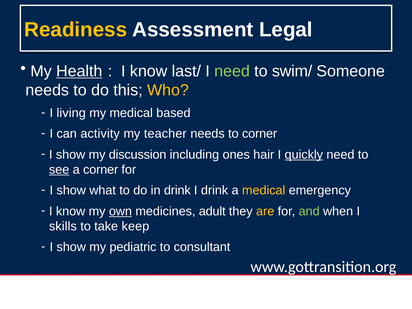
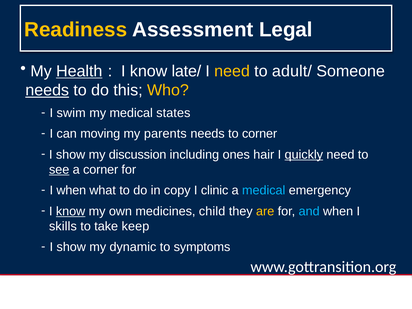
last/: last/ -> late/ (186, 71)
need colour: light green -> yellow (232, 71)
swim/: swim/ -> adult/ (292, 71)
needs underline: none -> present (47, 90)
living: living -> swim (71, 113)
based: based -> states (173, 113)
activity: activity -> moving (100, 134)
teacher: teacher -> parents (165, 134)
show: show -> when (71, 190)
in drink: drink -> copy (177, 190)
I drink: drink -> clinic (215, 190)
medical colour: yellow -> light blue (264, 190)
know underline: none -> present (71, 211)
own underline: present -> none (120, 211)
adult: adult -> child (212, 211)
and colour: light green -> light blue (309, 211)
pediatric: pediatric -> dynamic (133, 247)
consultant: consultant -> symptoms (202, 247)
